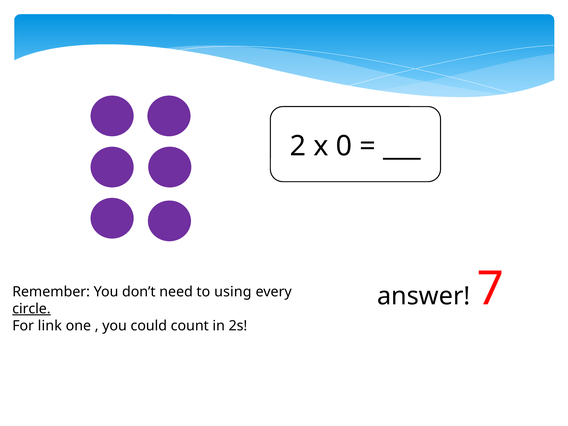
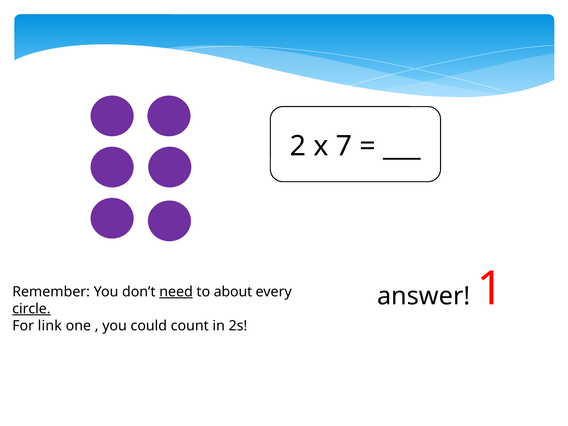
0: 0 -> 7 (344, 146)
need underline: none -> present (176, 292)
using: using -> about (233, 292)
7: 7 -> 1 (490, 289)
